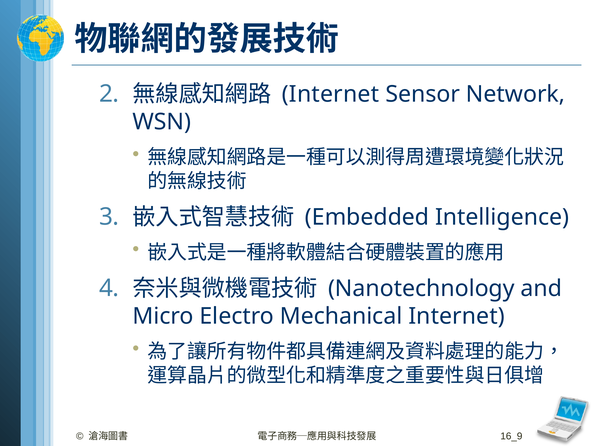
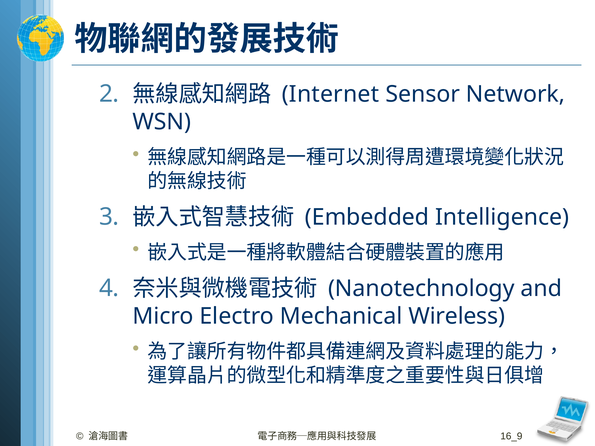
Mechanical Internet: Internet -> Wireless (457, 316)
